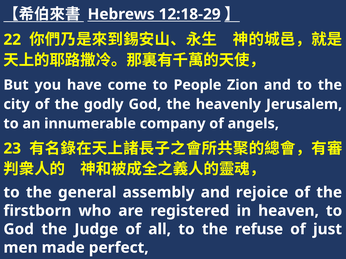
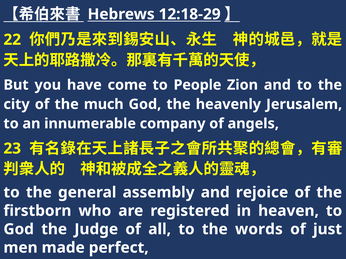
godly: godly -> much (104, 104)
refuse: refuse -> words (259, 230)
